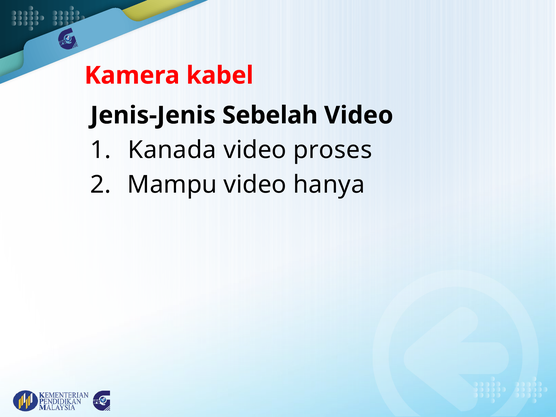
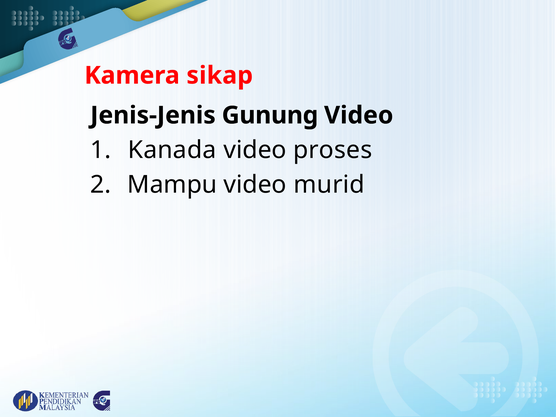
kabel: kabel -> sikap (220, 75)
Sebelah: Sebelah -> Gunung (270, 115)
hanya: hanya -> murid (329, 185)
